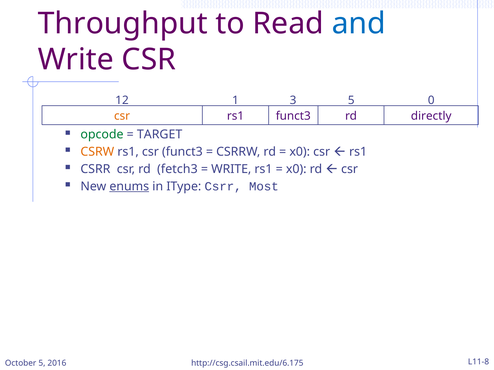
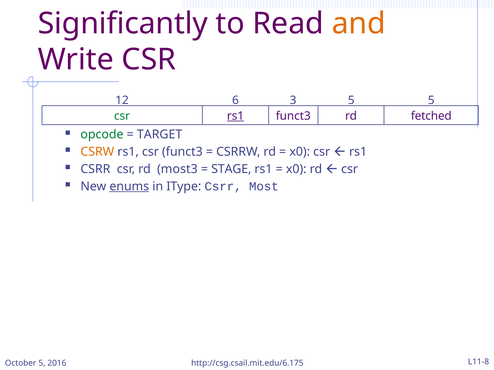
Throughput: Throughput -> Significantly (123, 24)
and colour: blue -> orange (359, 24)
1: 1 -> 6 (235, 100)
5 0: 0 -> 5 (431, 100)
csr colour: orange -> green (122, 116)
rs1 underline: none -> present (235, 116)
directly: directly -> fetched (431, 116)
fetch3: fetch3 -> most3 (177, 169)
WRITE: WRITE -> STAGE (231, 169)
